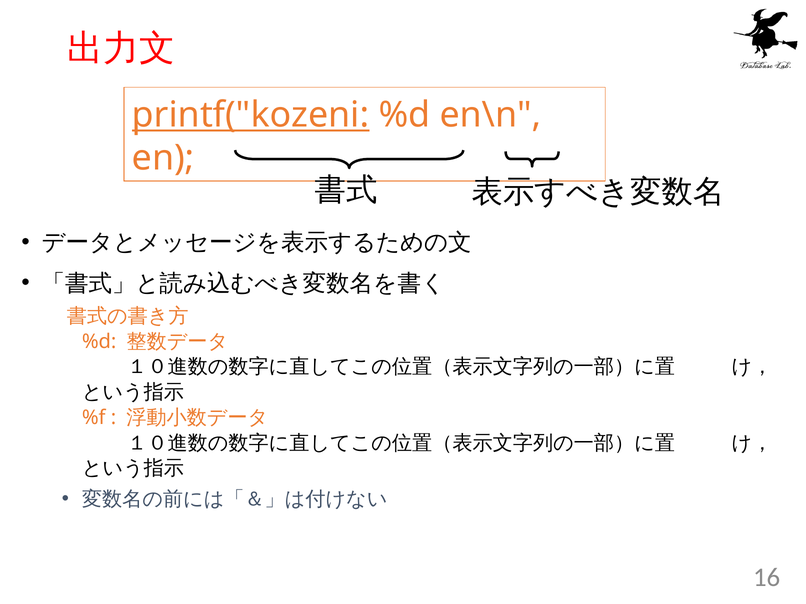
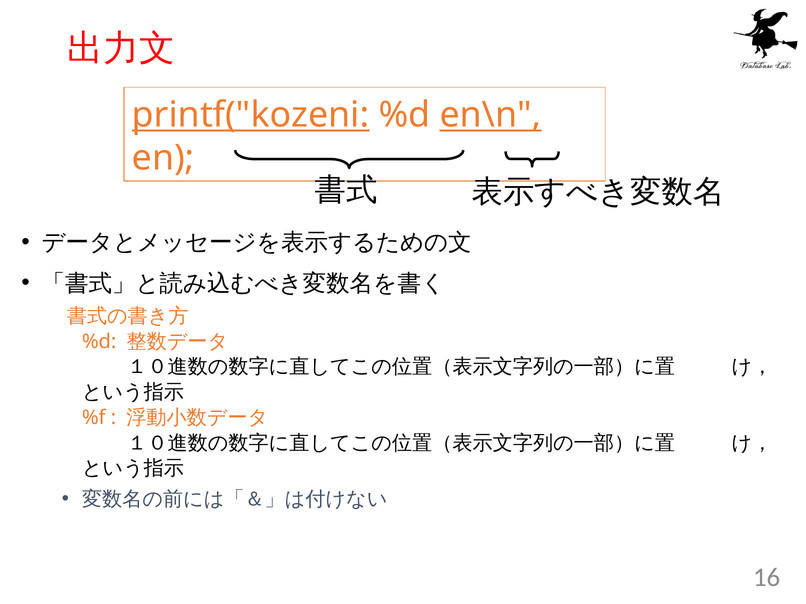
en\n underline: none -> present (491, 115)
